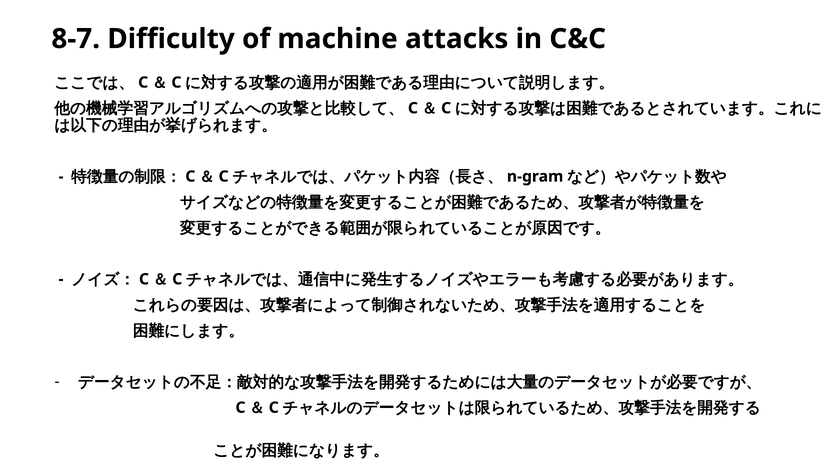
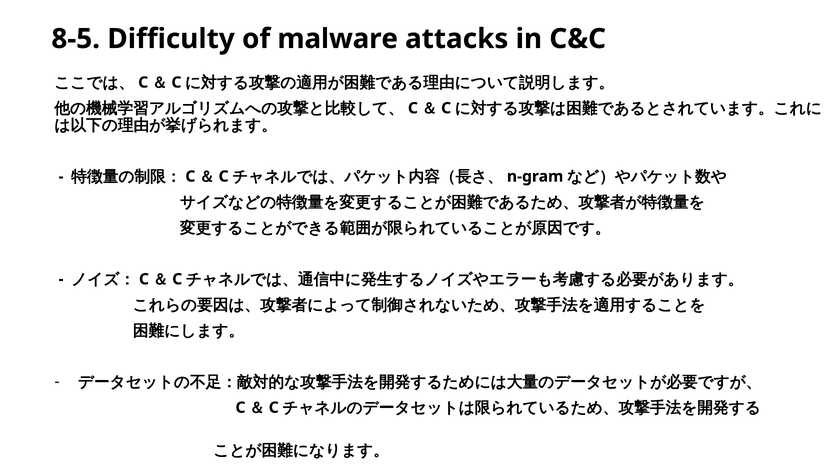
8-7: 8-7 -> 8-5 (76, 39)
machine: machine -> malware (338, 39)
